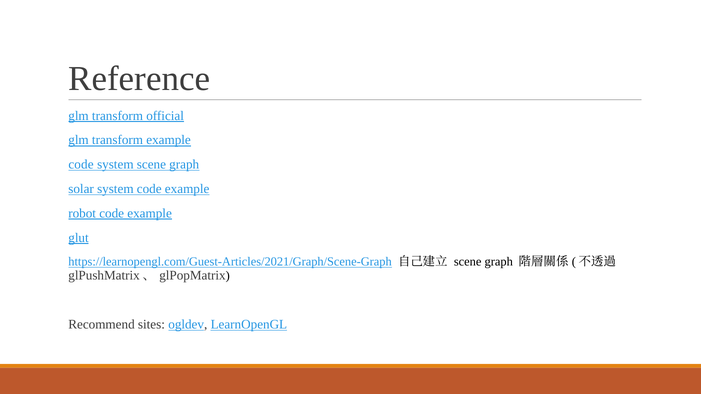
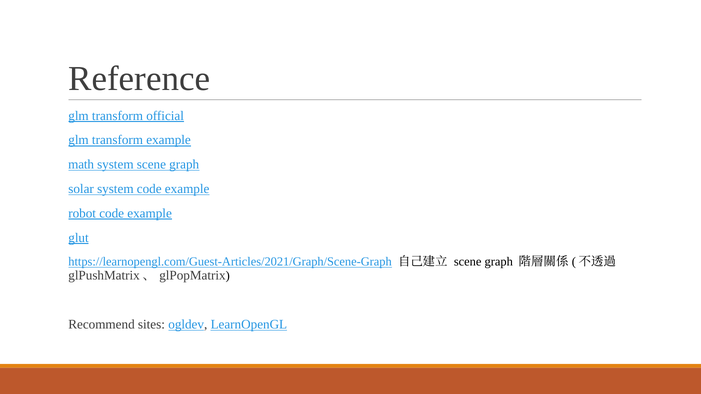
code: code -> math (81, 165)
